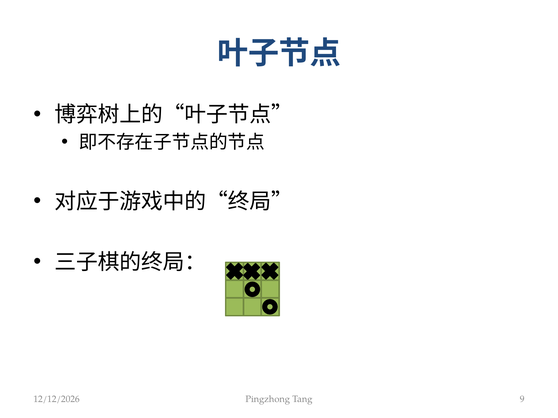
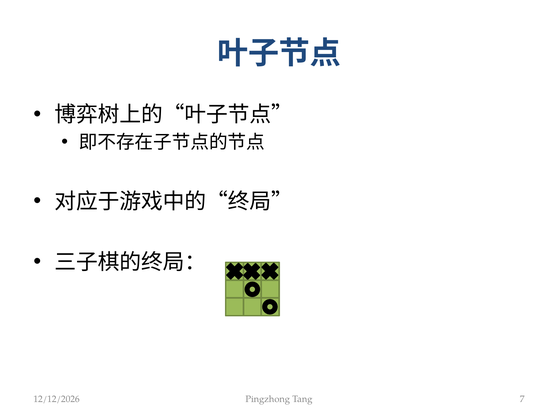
9: 9 -> 7 (522, 400)
